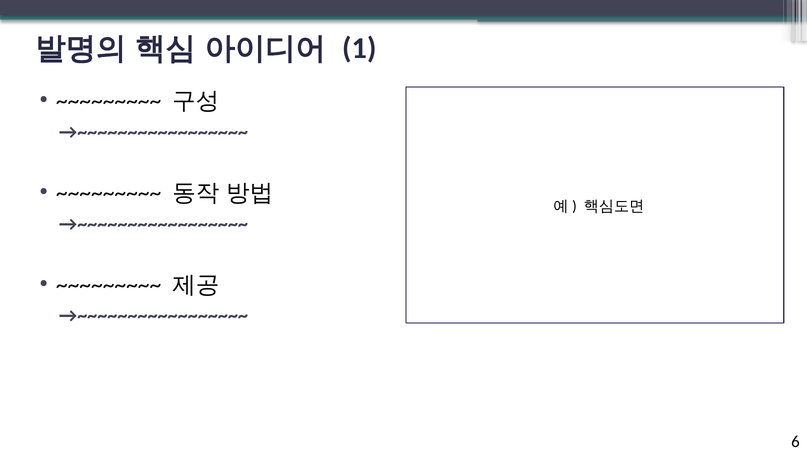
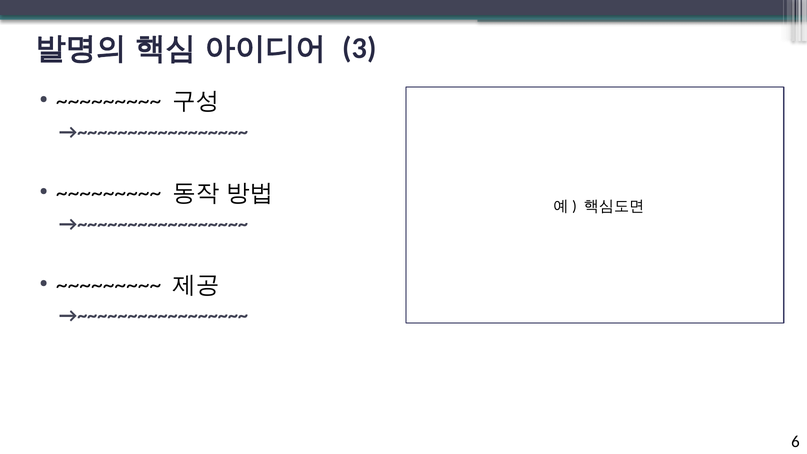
1: 1 -> 3 (359, 48)
